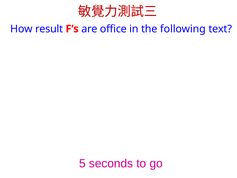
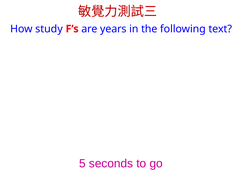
How result: result -> study (49, 29)
office: office -> years (113, 29)
